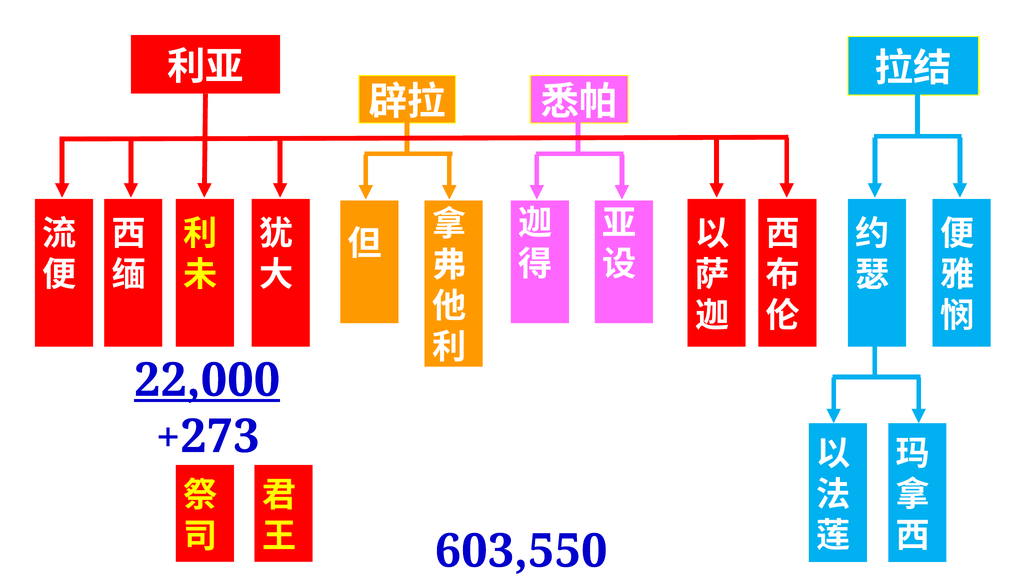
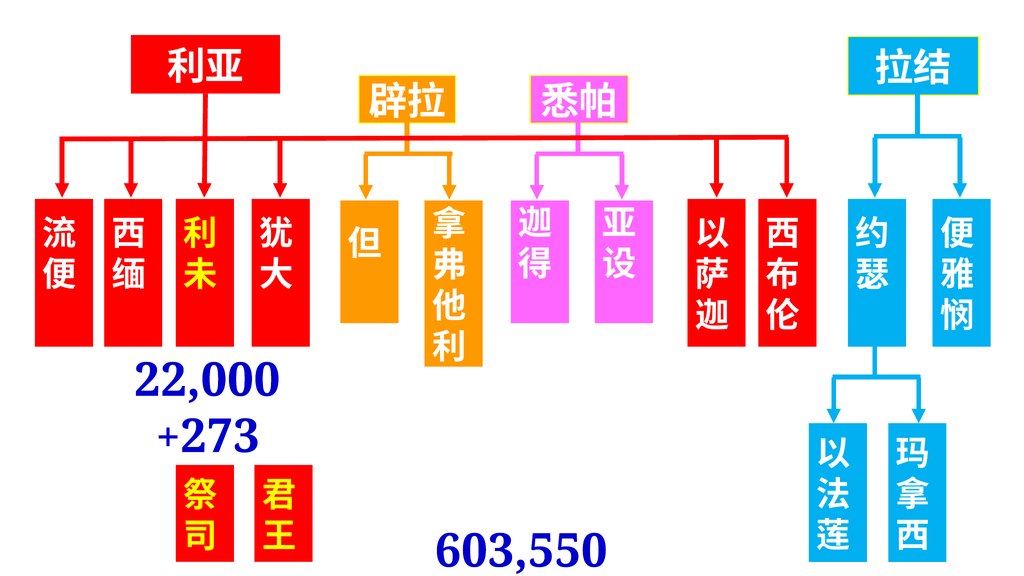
22,000 underline: present -> none (207, 380)
